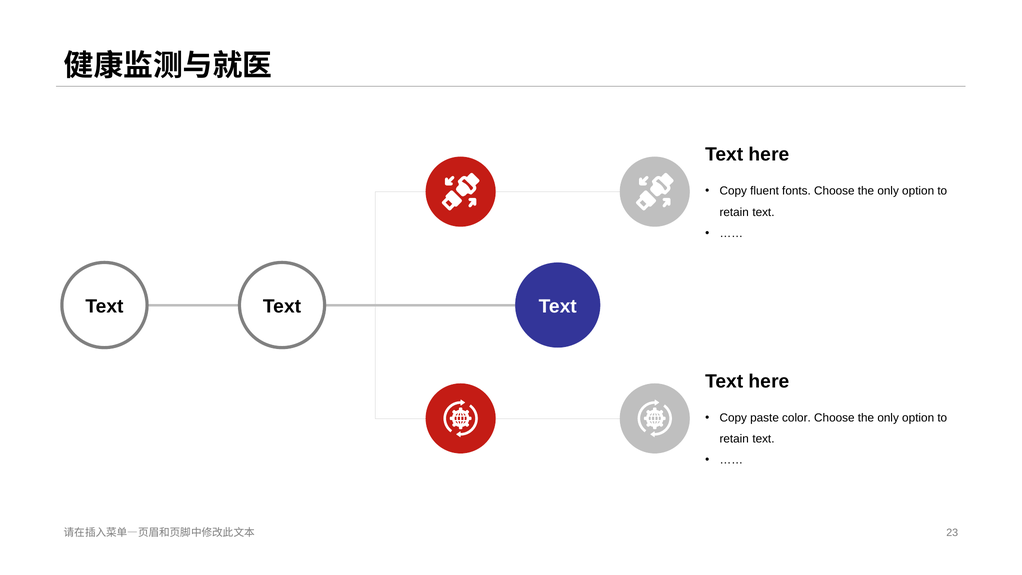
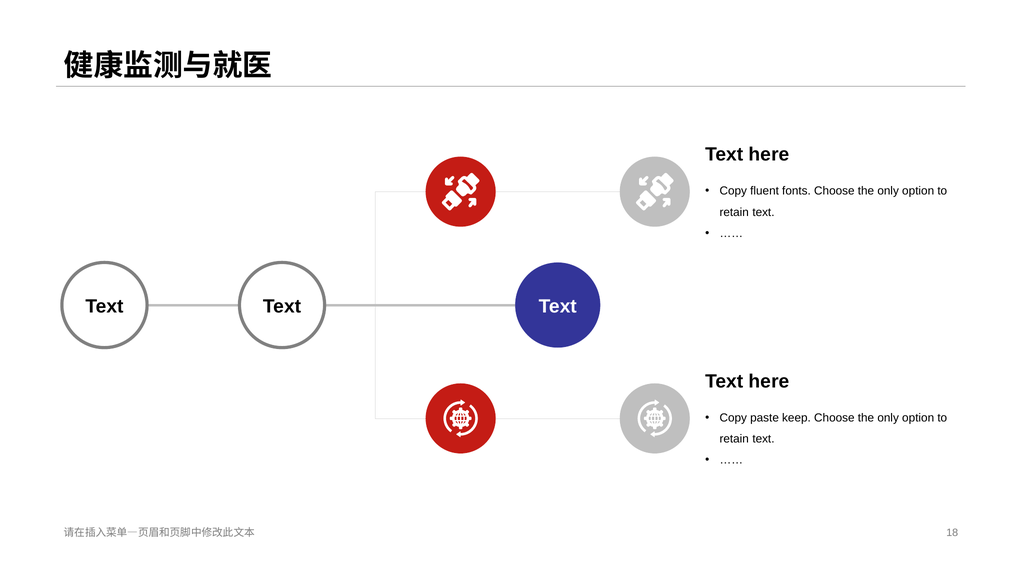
color: color -> keep (796, 418)
23: 23 -> 18 (952, 532)
